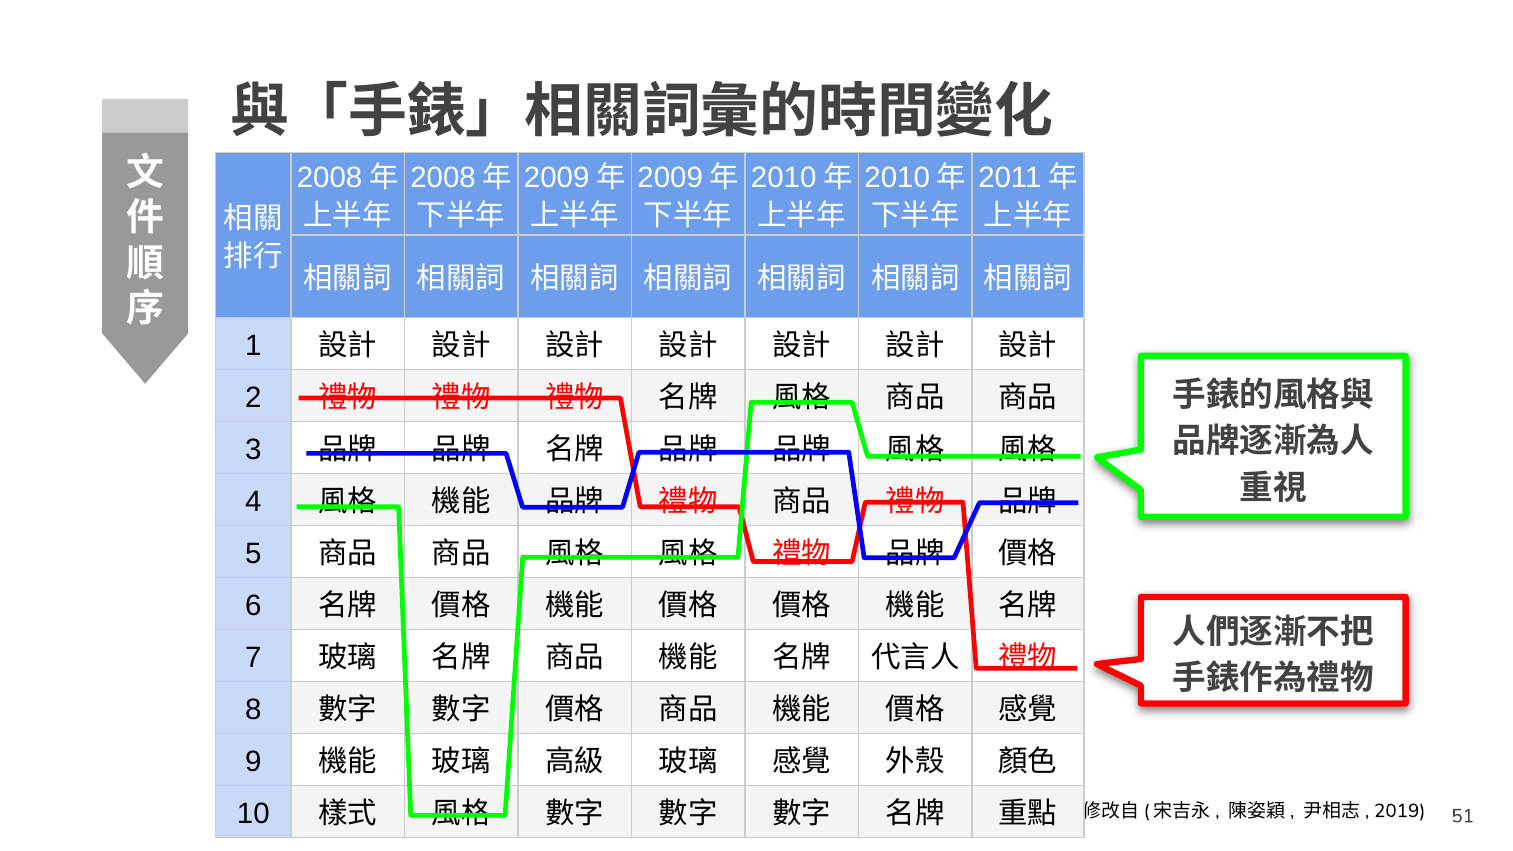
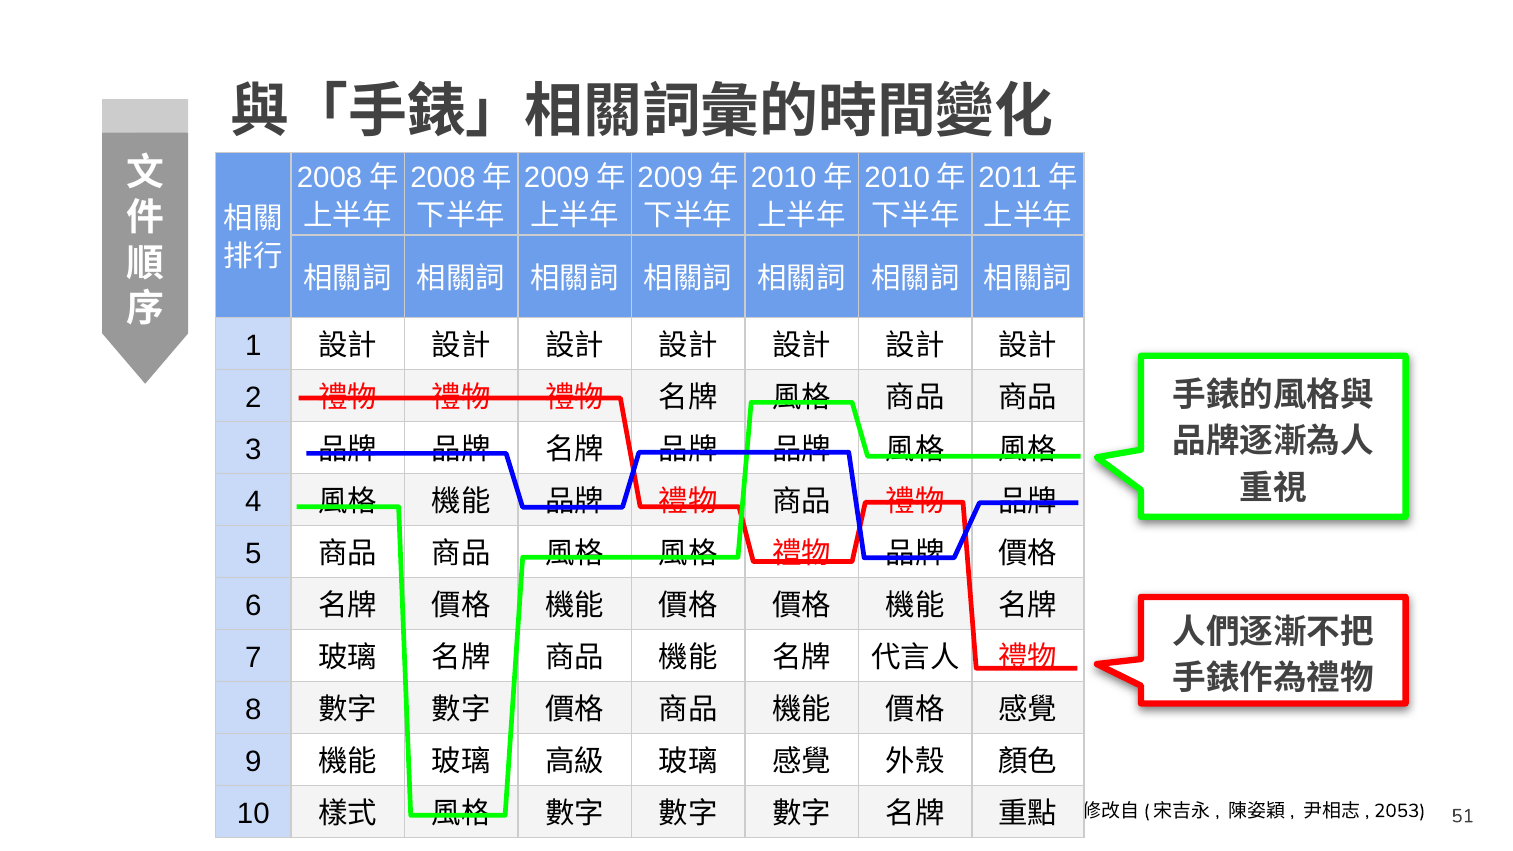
2019: 2019 -> 2053 (1400, 811)
